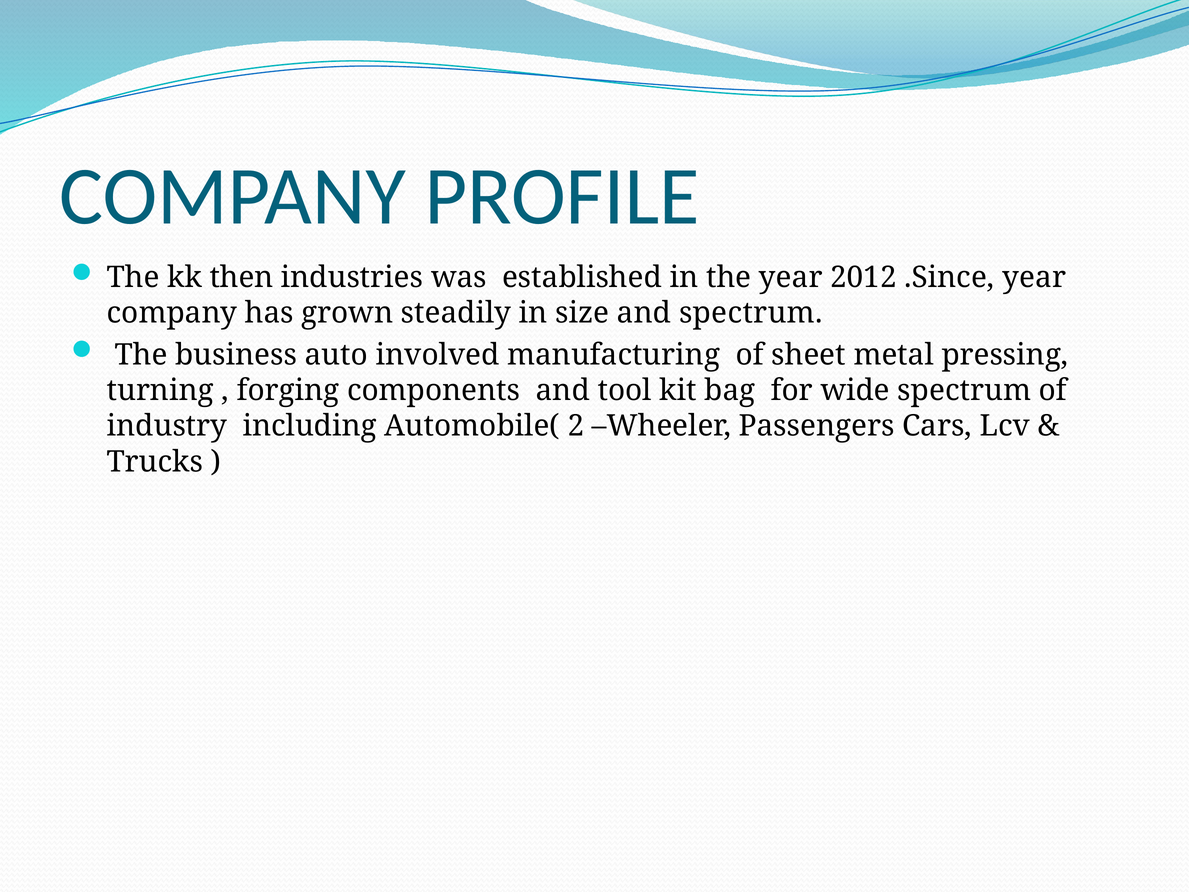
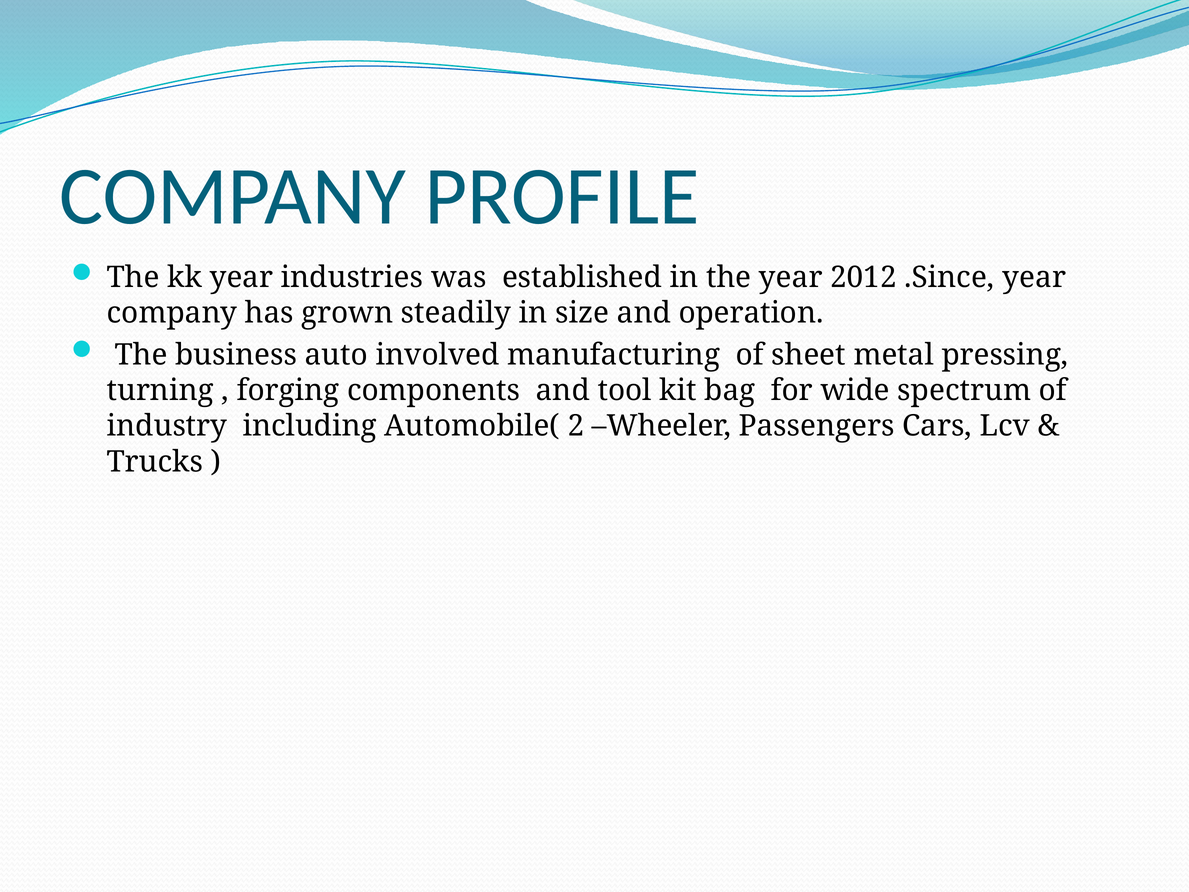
kk then: then -> year (241, 277)
and spectrum: spectrum -> operation (751, 313)
